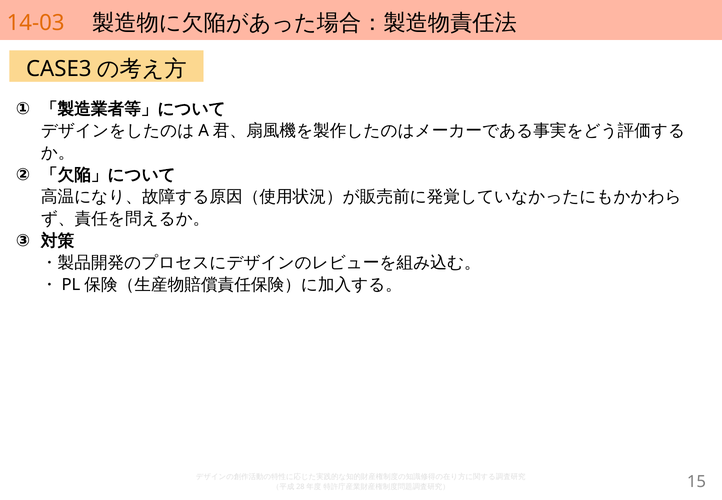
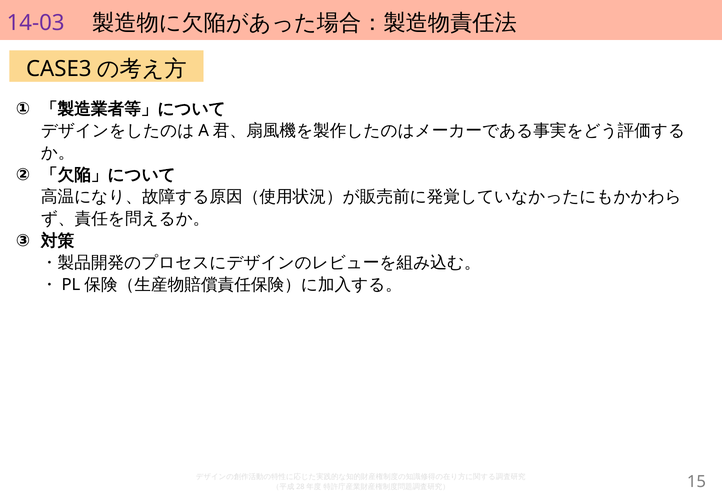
14-03 colour: orange -> purple (36, 23)
